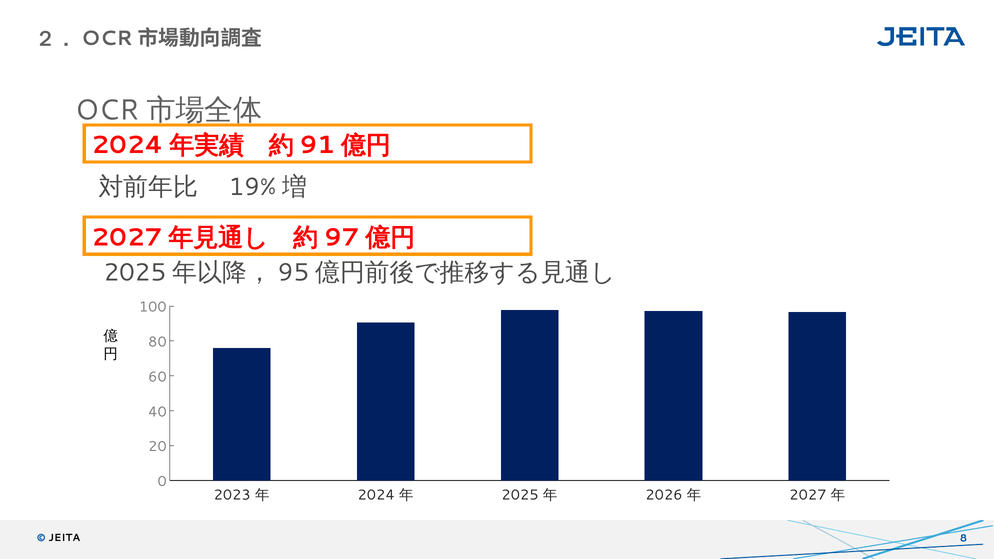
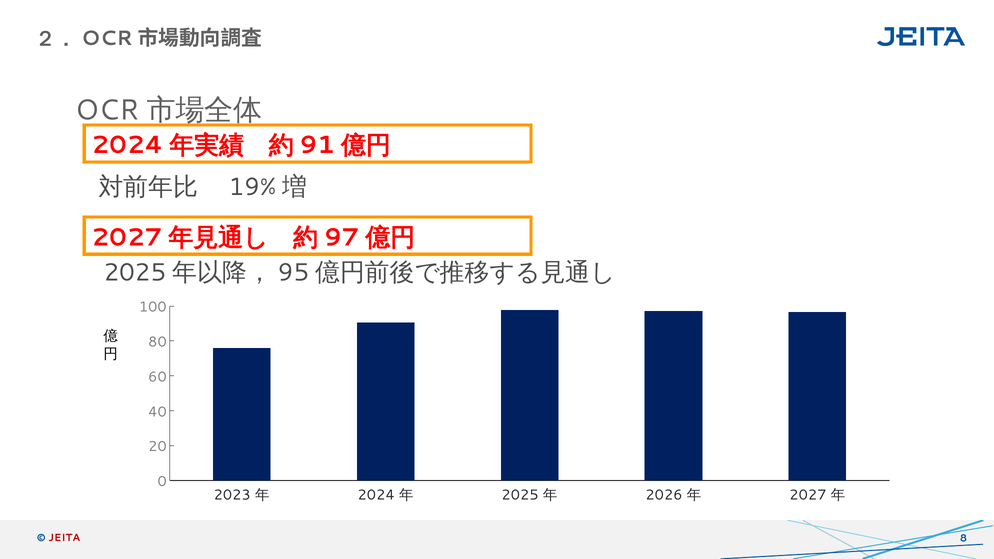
JEITA colour: black -> red (64, 538)
